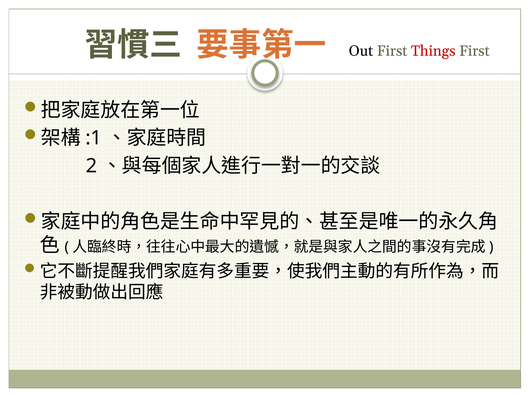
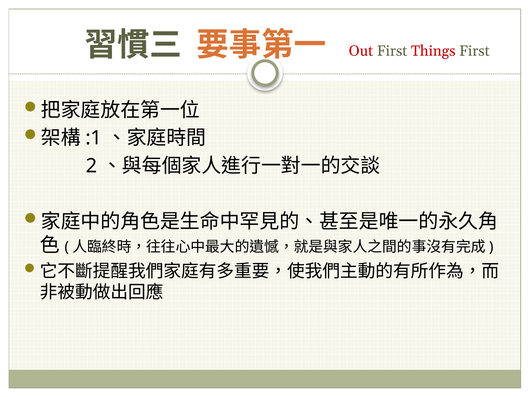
Out colour: black -> red (361, 51)
